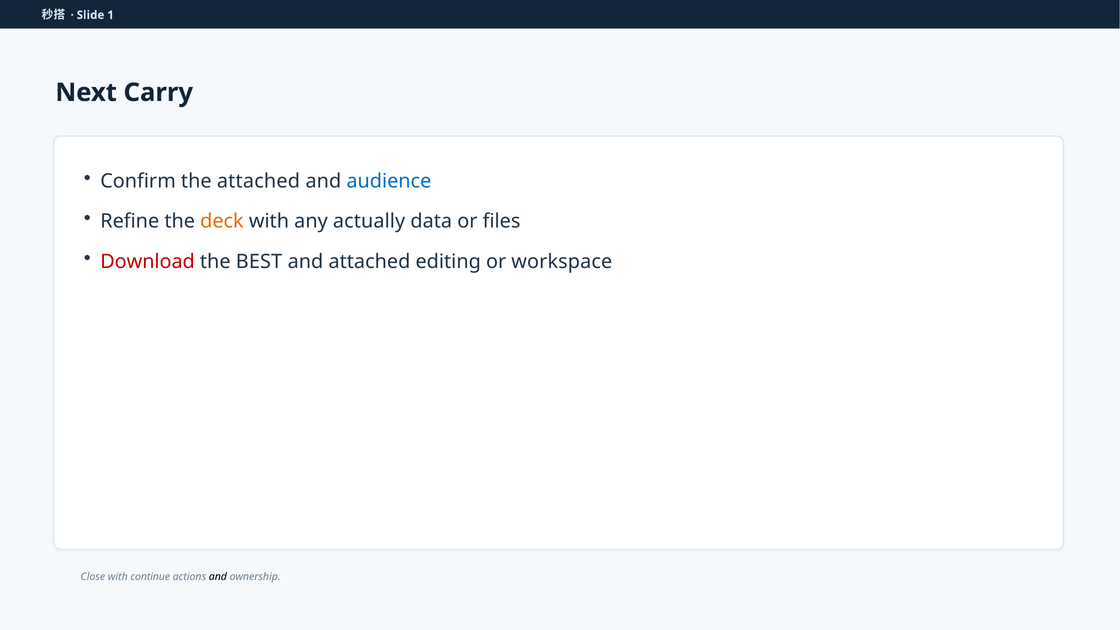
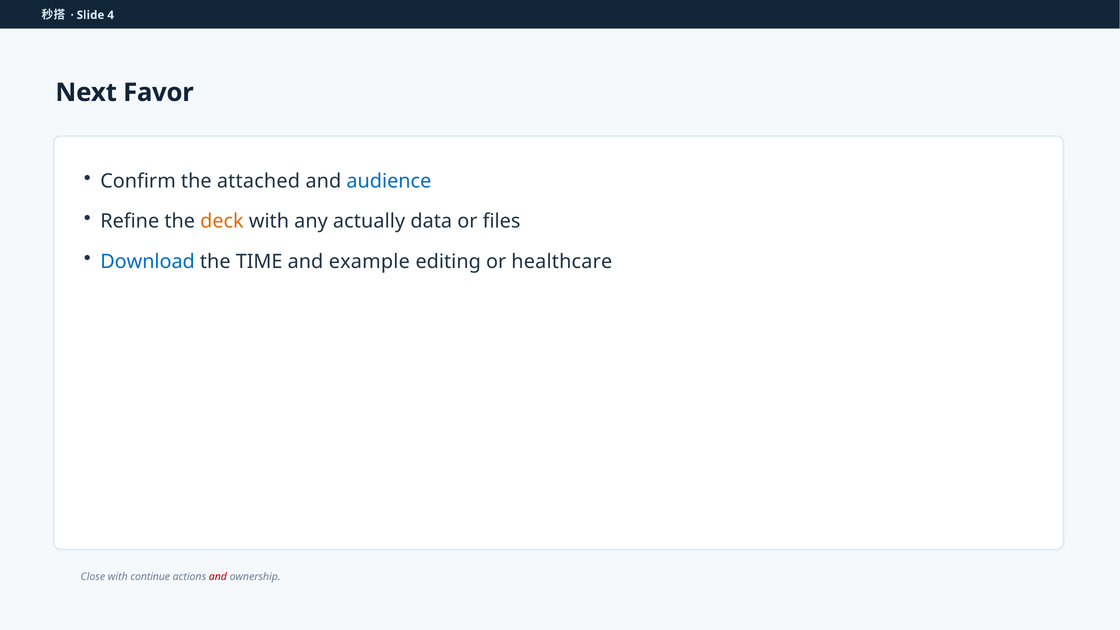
1: 1 -> 4 (111, 15)
Carry: Carry -> Favor (158, 93)
Download colour: red -> blue (148, 262)
BEST: BEST -> TIME (259, 262)
and attached: attached -> example (369, 262)
workspace: workspace -> healthcare (562, 262)
and colour: black -> red (218, 577)
